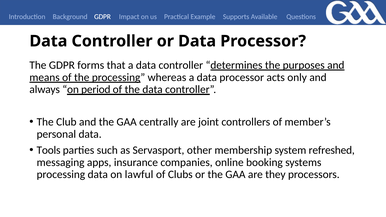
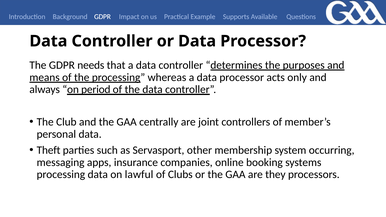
forms: forms -> needs (91, 65)
Tools: Tools -> Theft (49, 150)
refreshed: refreshed -> occurring (332, 150)
